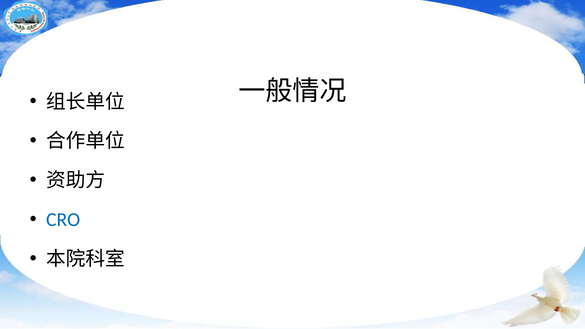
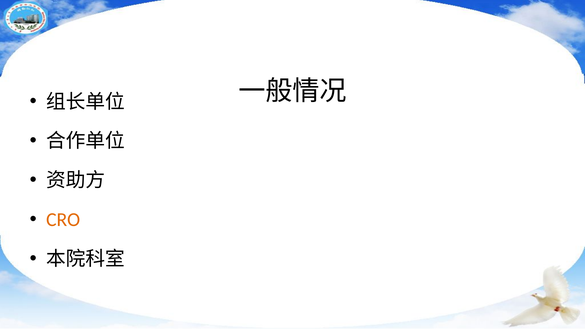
CRO colour: blue -> orange (63, 220)
